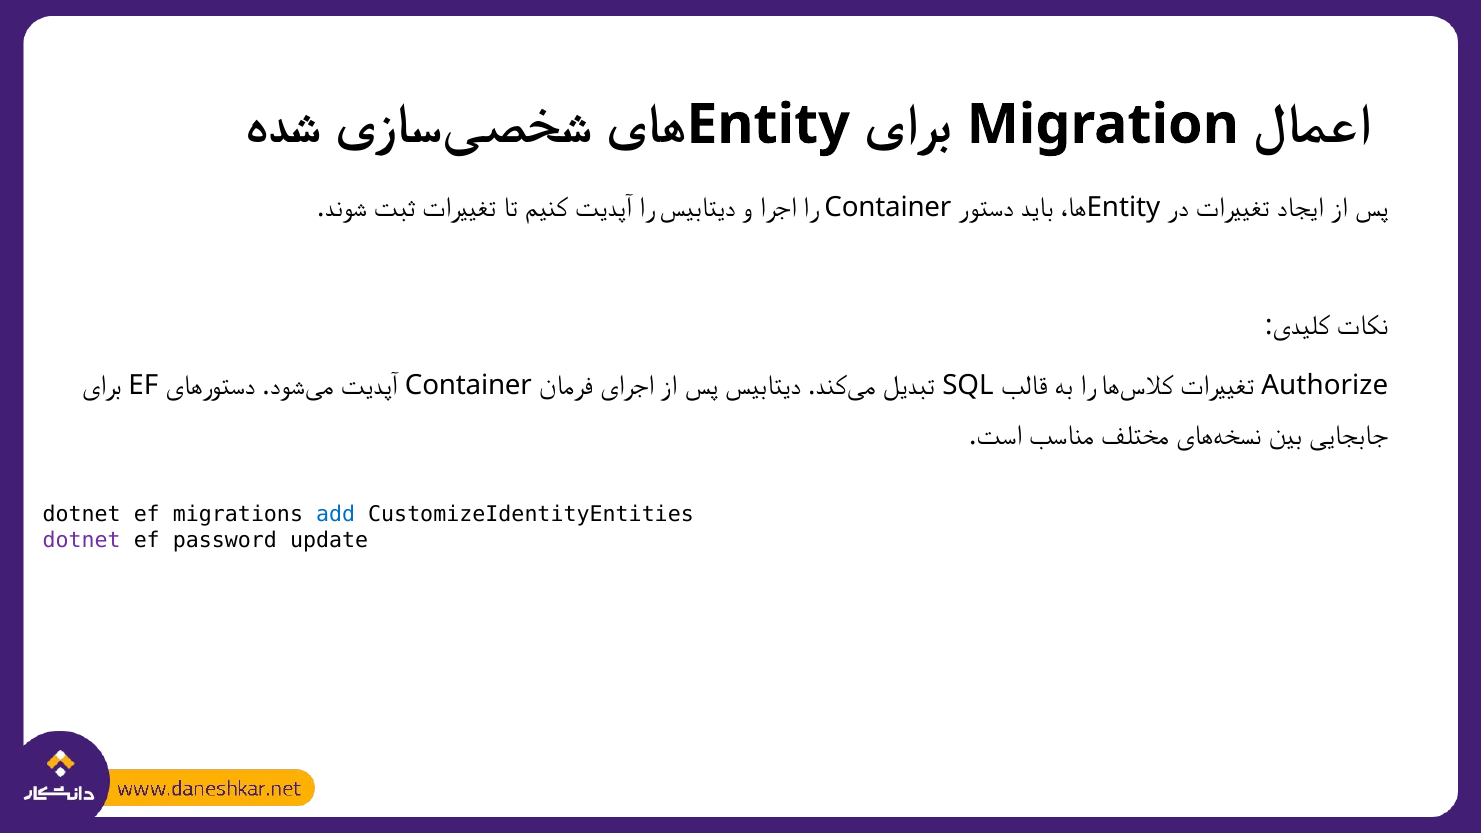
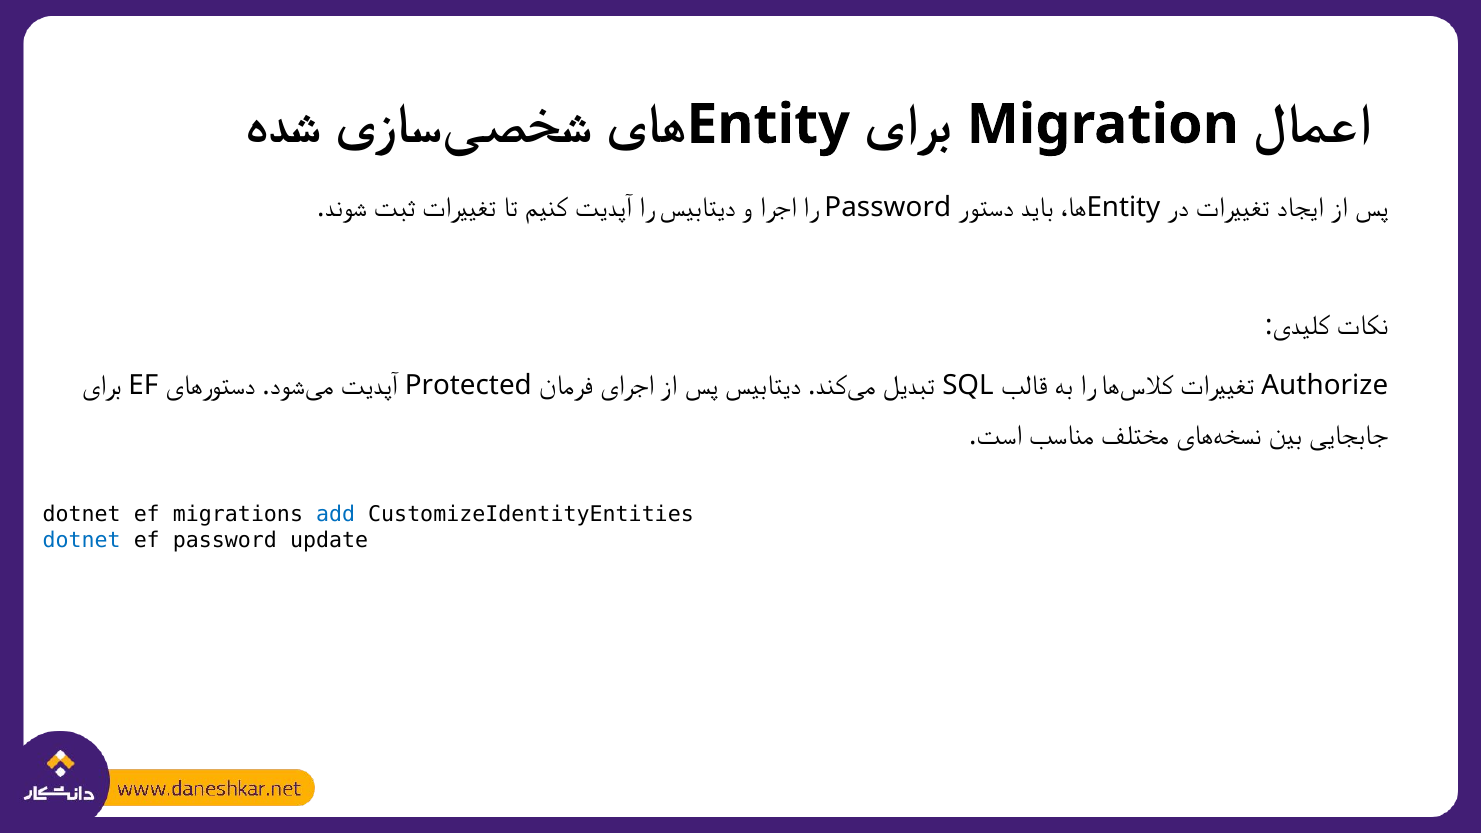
Container: Container -> Password (888, 207)
Container: Container -> Protected (468, 385)
dotnet colour: purple -> blue (82, 541)
